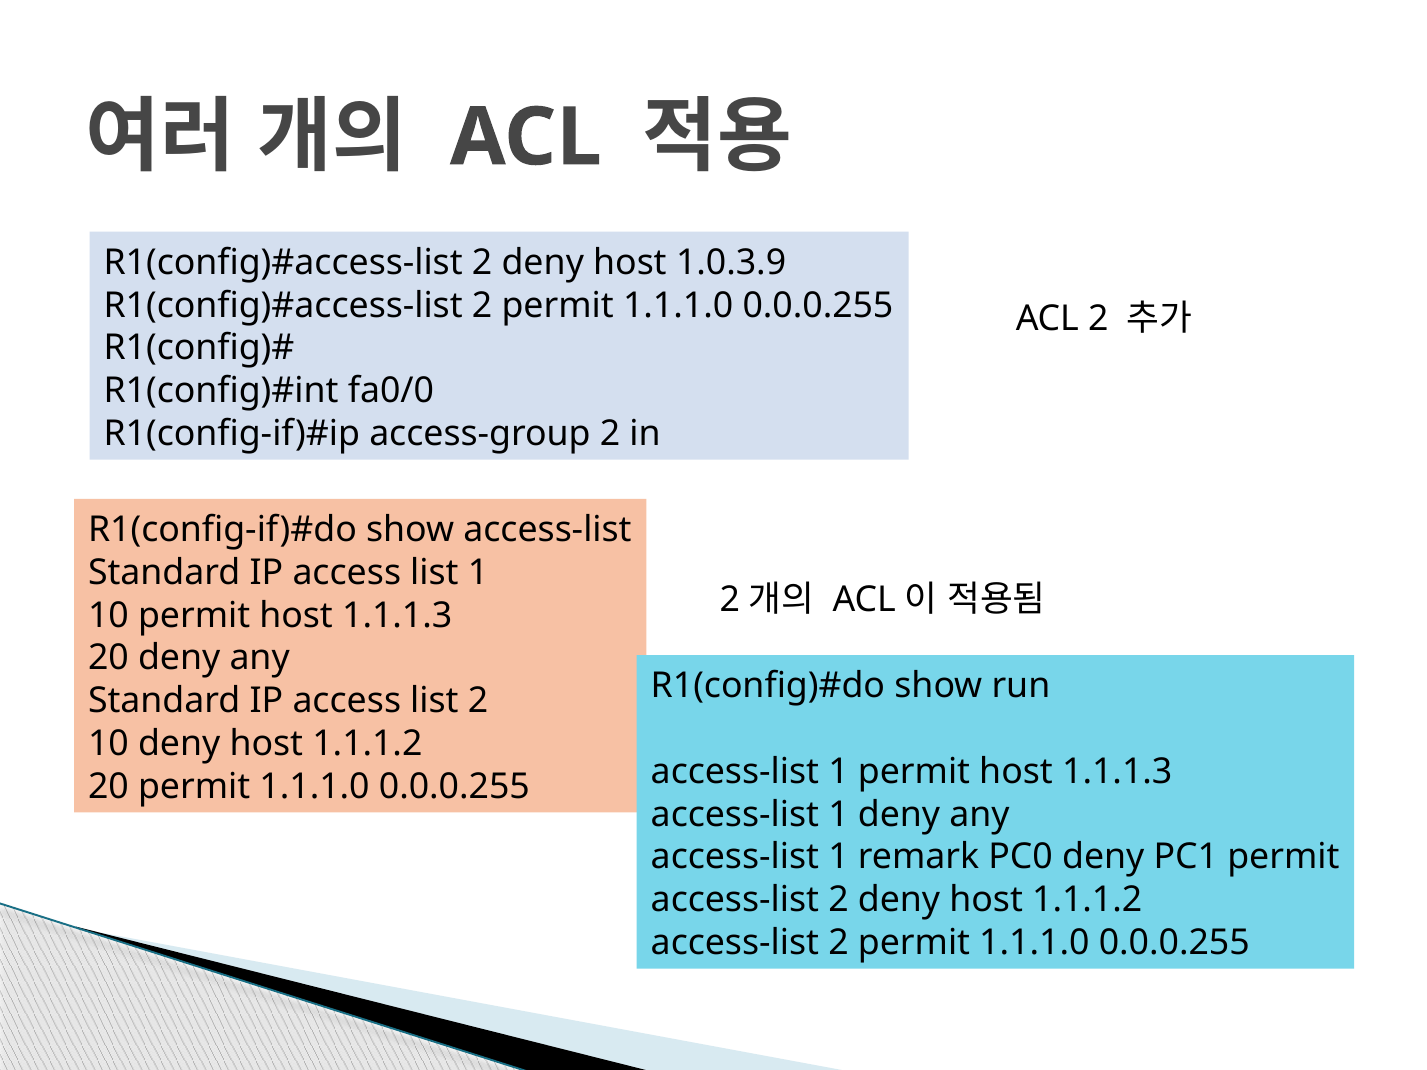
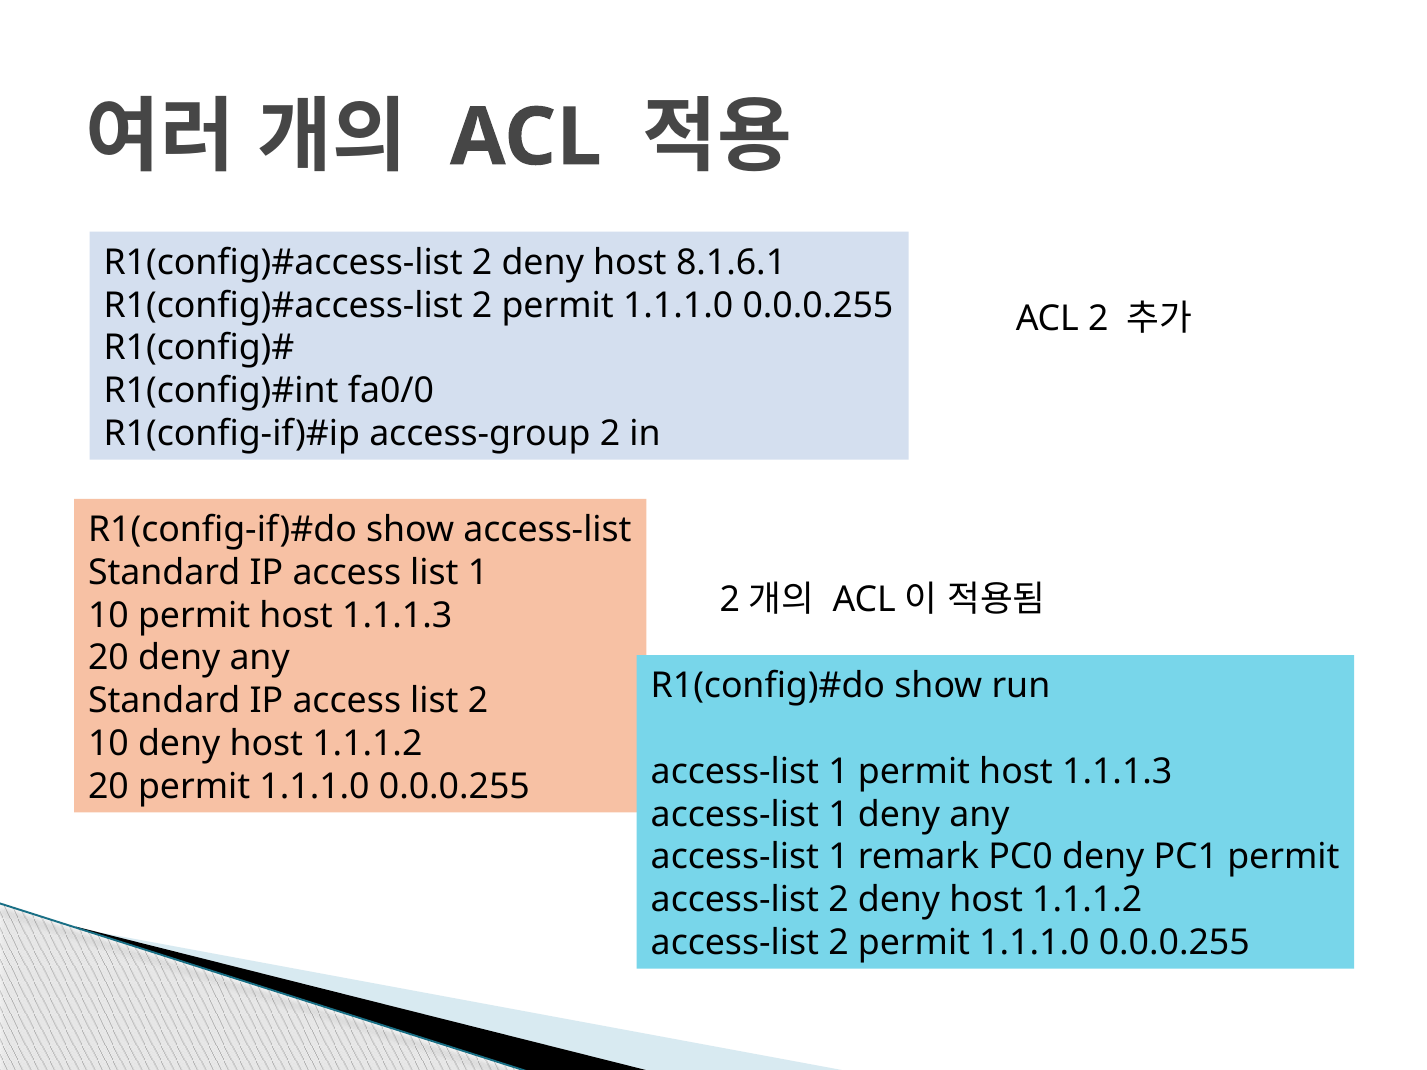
1.0.3.9: 1.0.3.9 -> 8.1.6.1 (731, 263)
